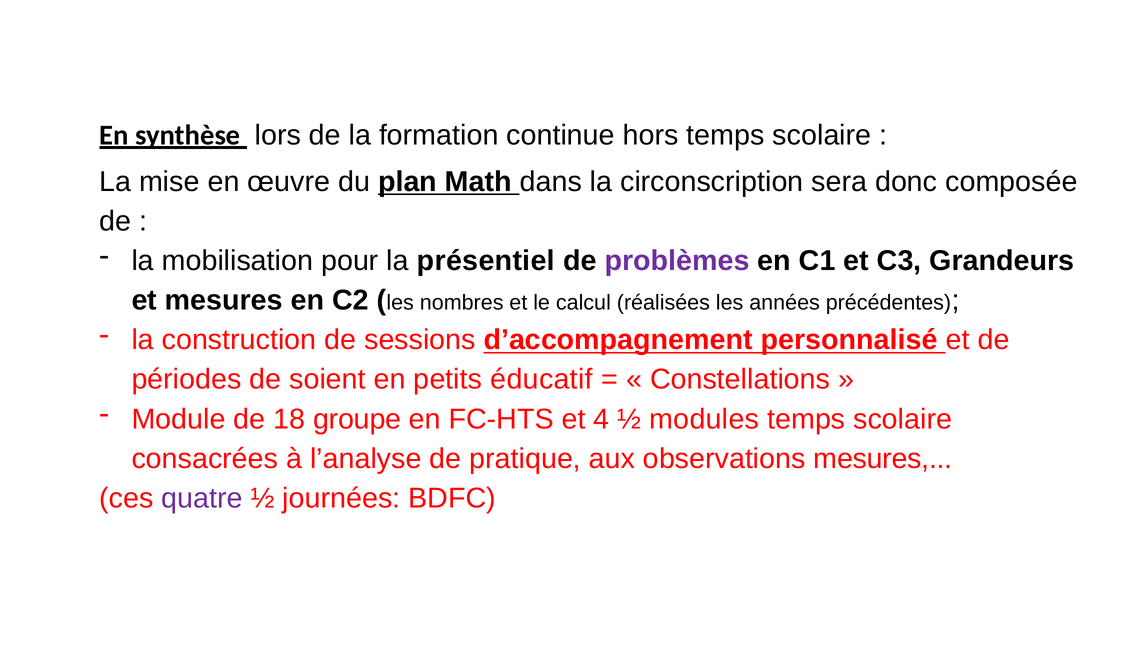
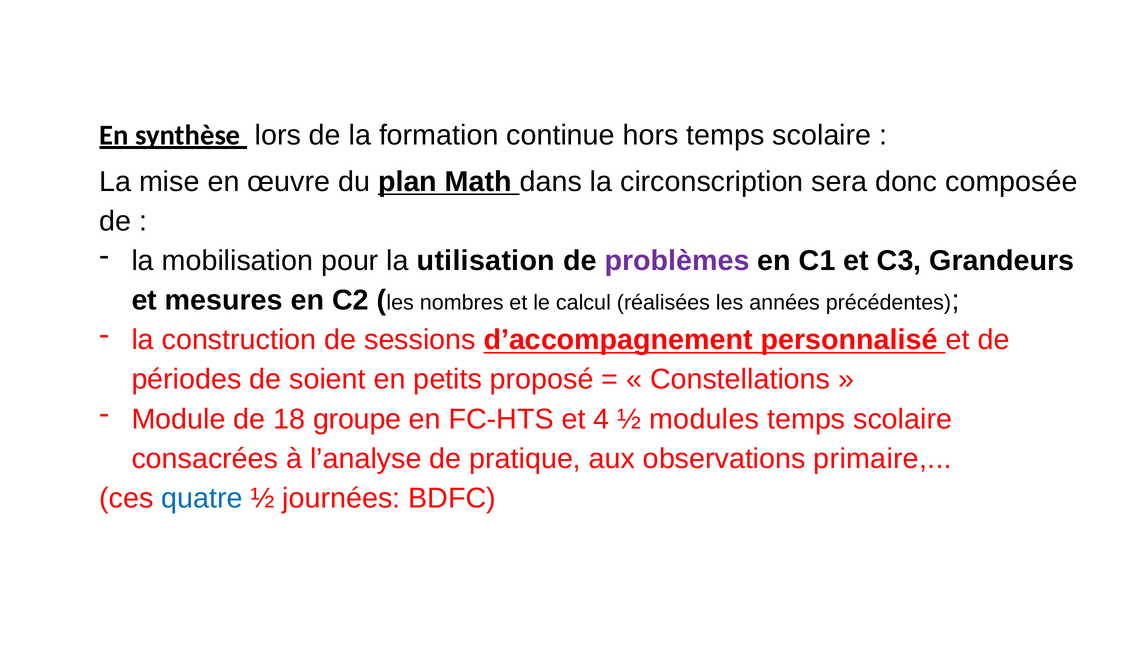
présentiel: présentiel -> utilisation (486, 261)
éducatif: éducatif -> proposé (542, 380)
observations mesures: mesures -> primaire (883, 459)
quatre colour: purple -> blue (202, 498)
